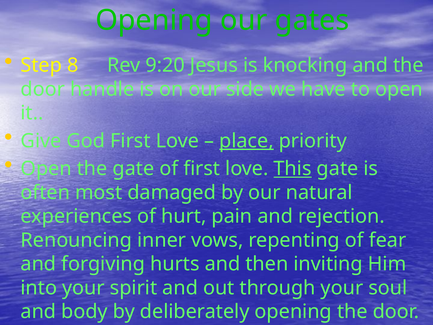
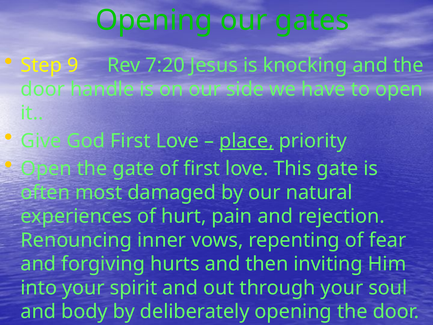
8: 8 -> 9 (73, 65)
9:20: 9:20 -> 7:20 (165, 65)
This underline: present -> none (293, 169)
